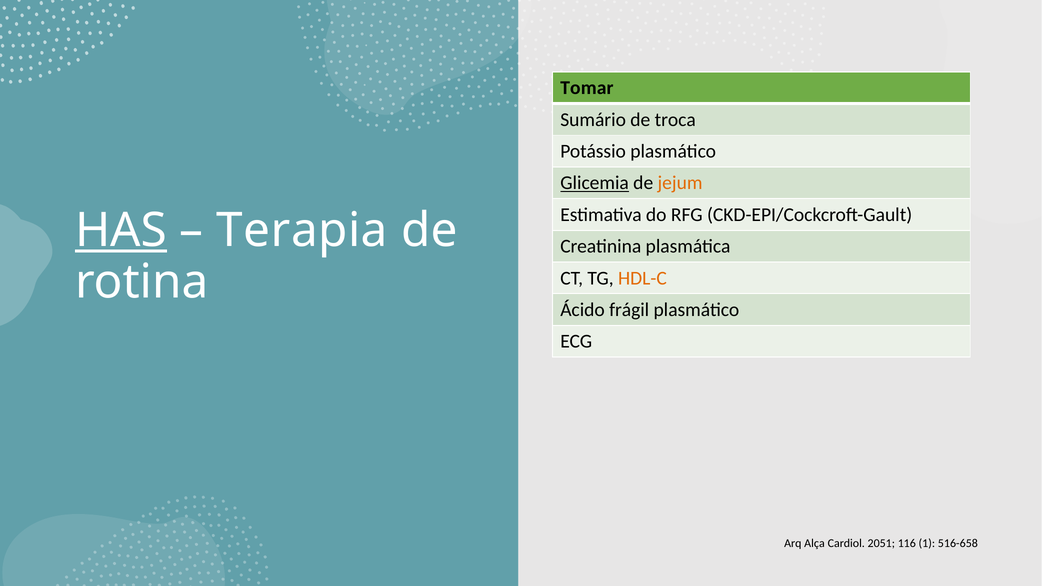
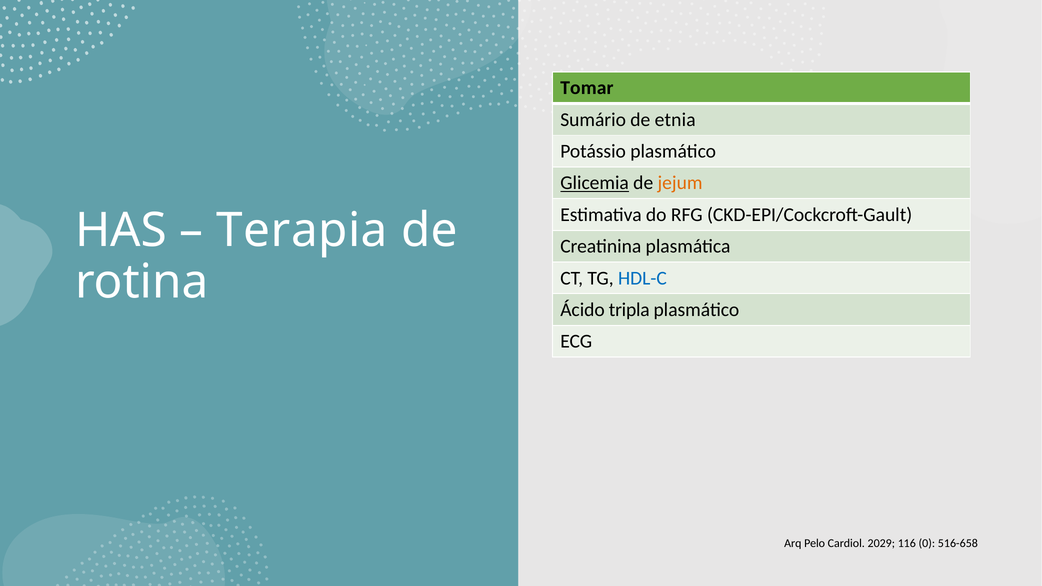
troca: troca -> etnia (675, 120)
HAS underline: present -> none (121, 231)
HDL-C colour: orange -> blue (642, 278)
frágil: frágil -> tripla (629, 310)
Alça: Alça -> Pelo (815, 544)
2051: 2051 -> 2029 (881, 544)
1: 1 -> 0 (927, 544)
